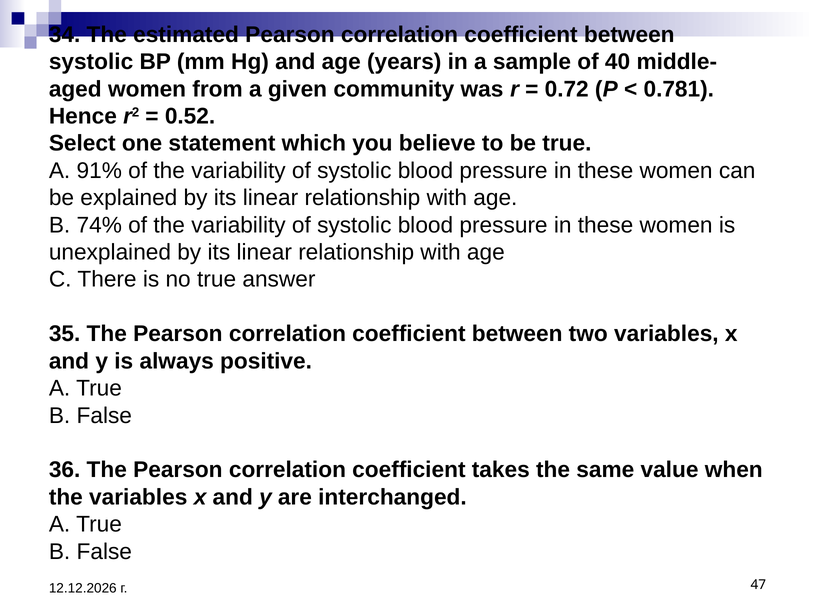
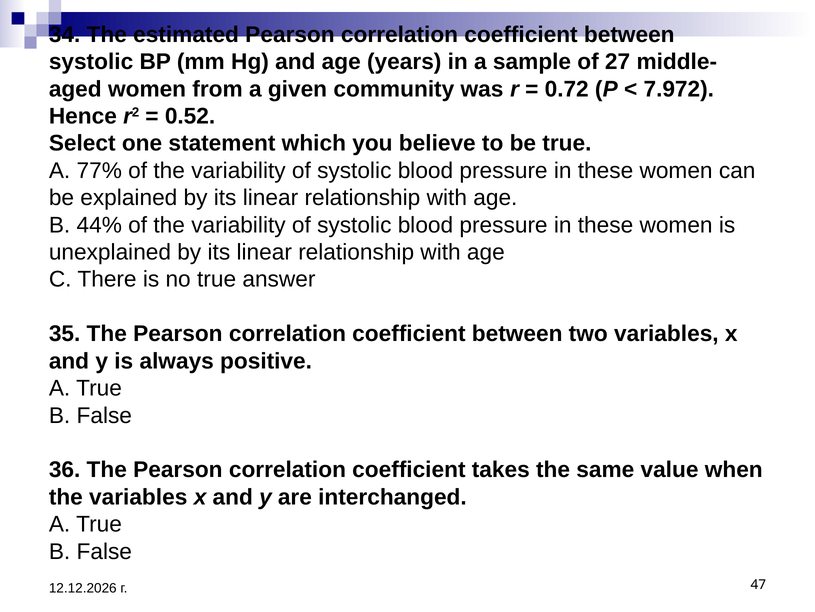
40: 40 -> 27 (618, 62)
0.781: 0.781 -> 7.972 (679, 89)
91%: 91% -> 77% (99, 170)
74%: 74% -> 44% (99, 225)
